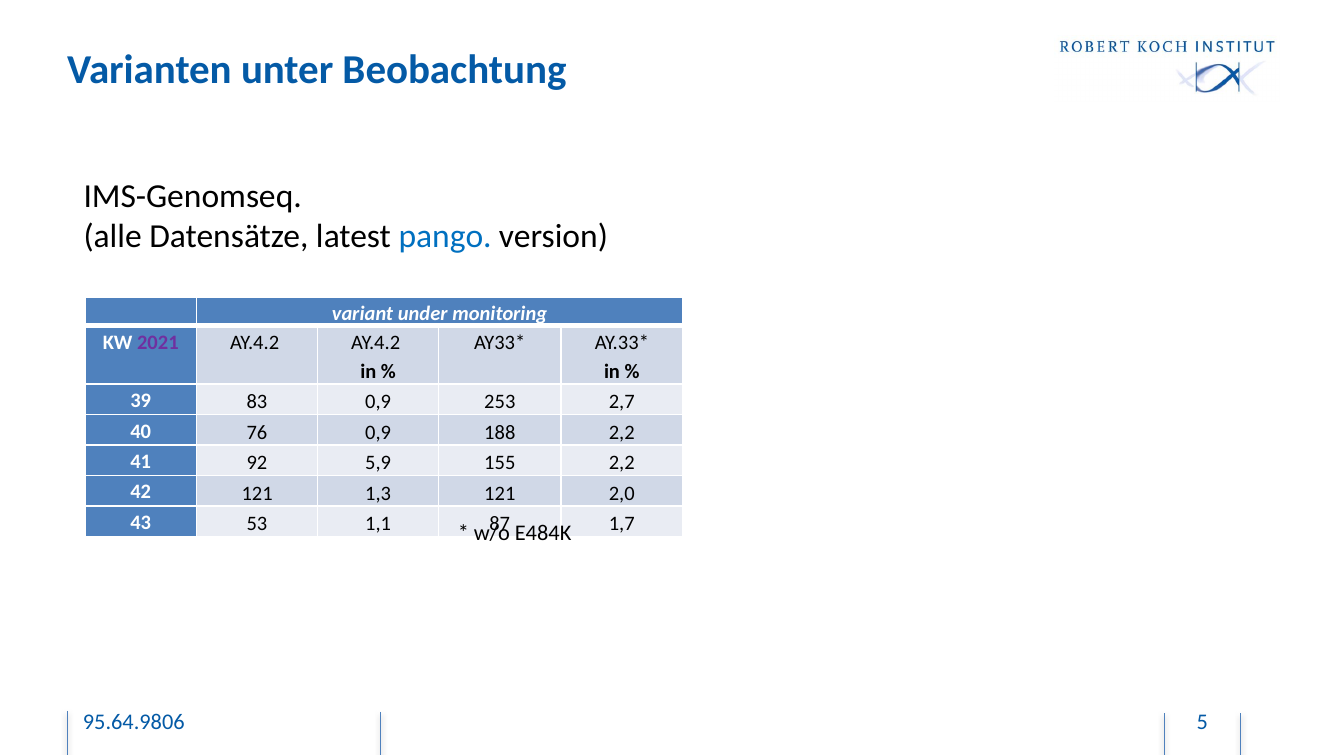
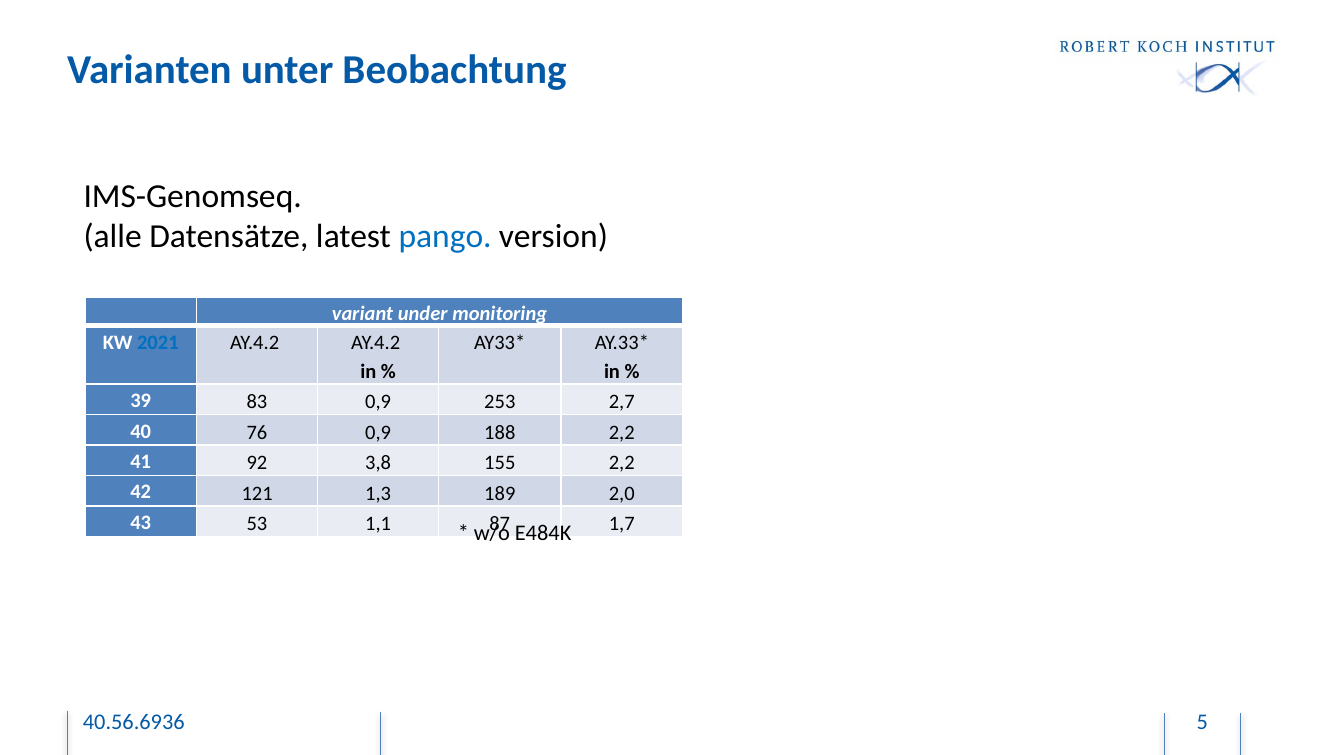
2021 colour: purple -> blue (158, 343)
5,9: 5,9 -> 3,8 (378, 463)
1,3 121: 121 -> 189 (500, 494)
95.64.9806: 95.64.9806 -> 40.56.6936 (134, 722)
